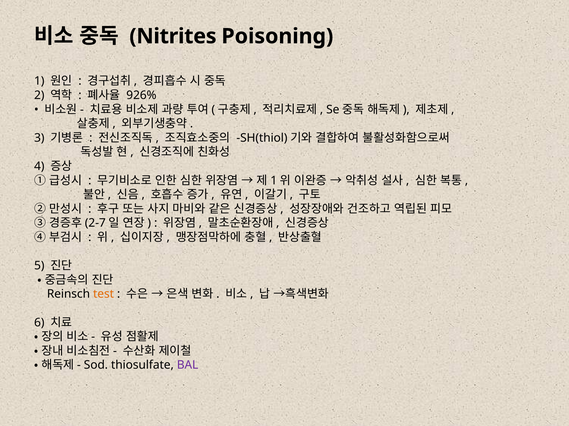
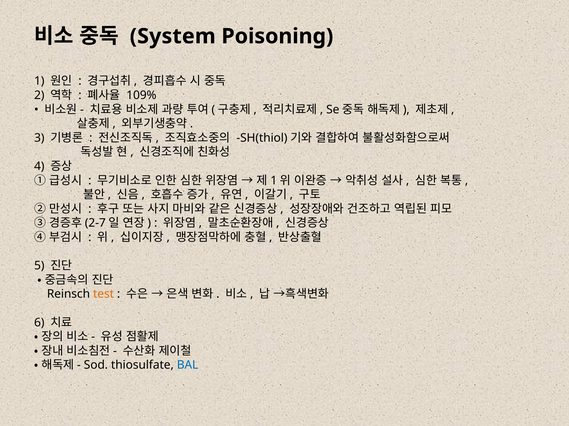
Nitrites: Nitrites -> System (173, 36)
926%: 926% -> 109% (141, 95)
BAL colour: purple -> blue (188, 366)
